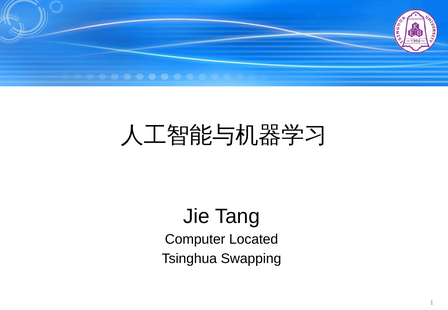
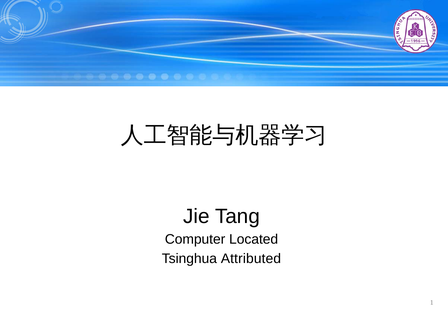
Swapping: Swapping -> Attributed (251, 259)
